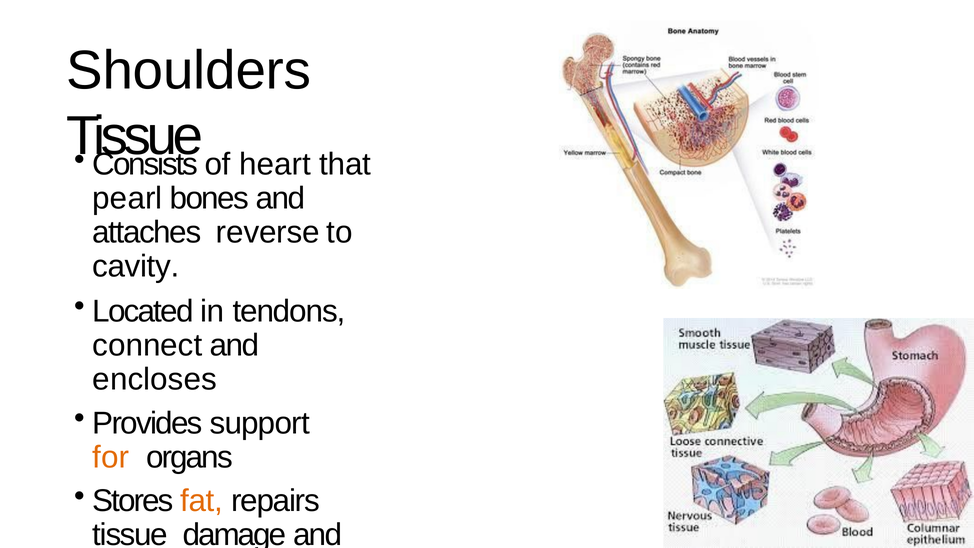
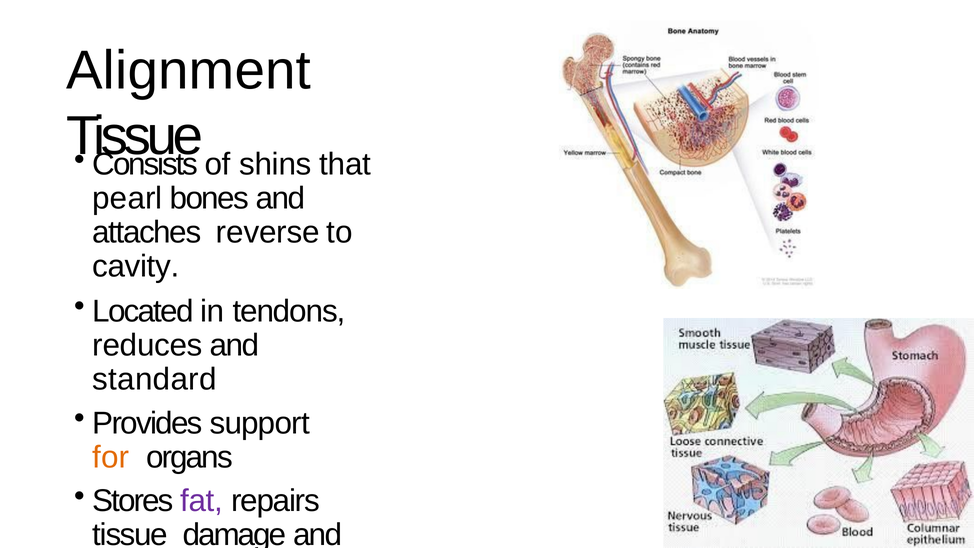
Shoulders: Shoulders -> Alignment (189, 71)
heart: heart -> shins (275, 164)
connect: connect -> reduces (148, 345)
encloses: encloses -> standard (155, 379)
fat colour: orange -> purple (202, 501)
